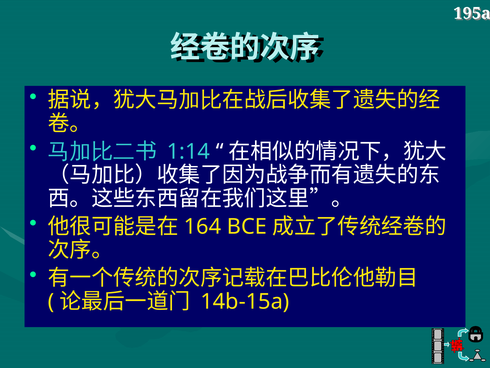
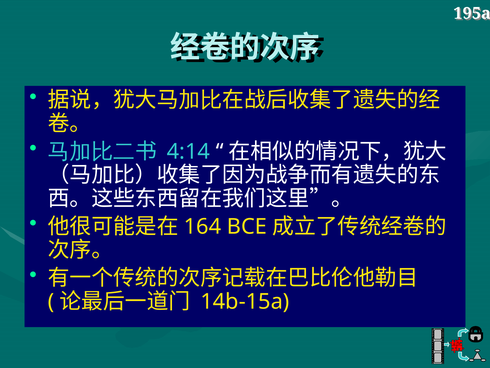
1:14: 1:14 -> 4:14 (188, 151)
